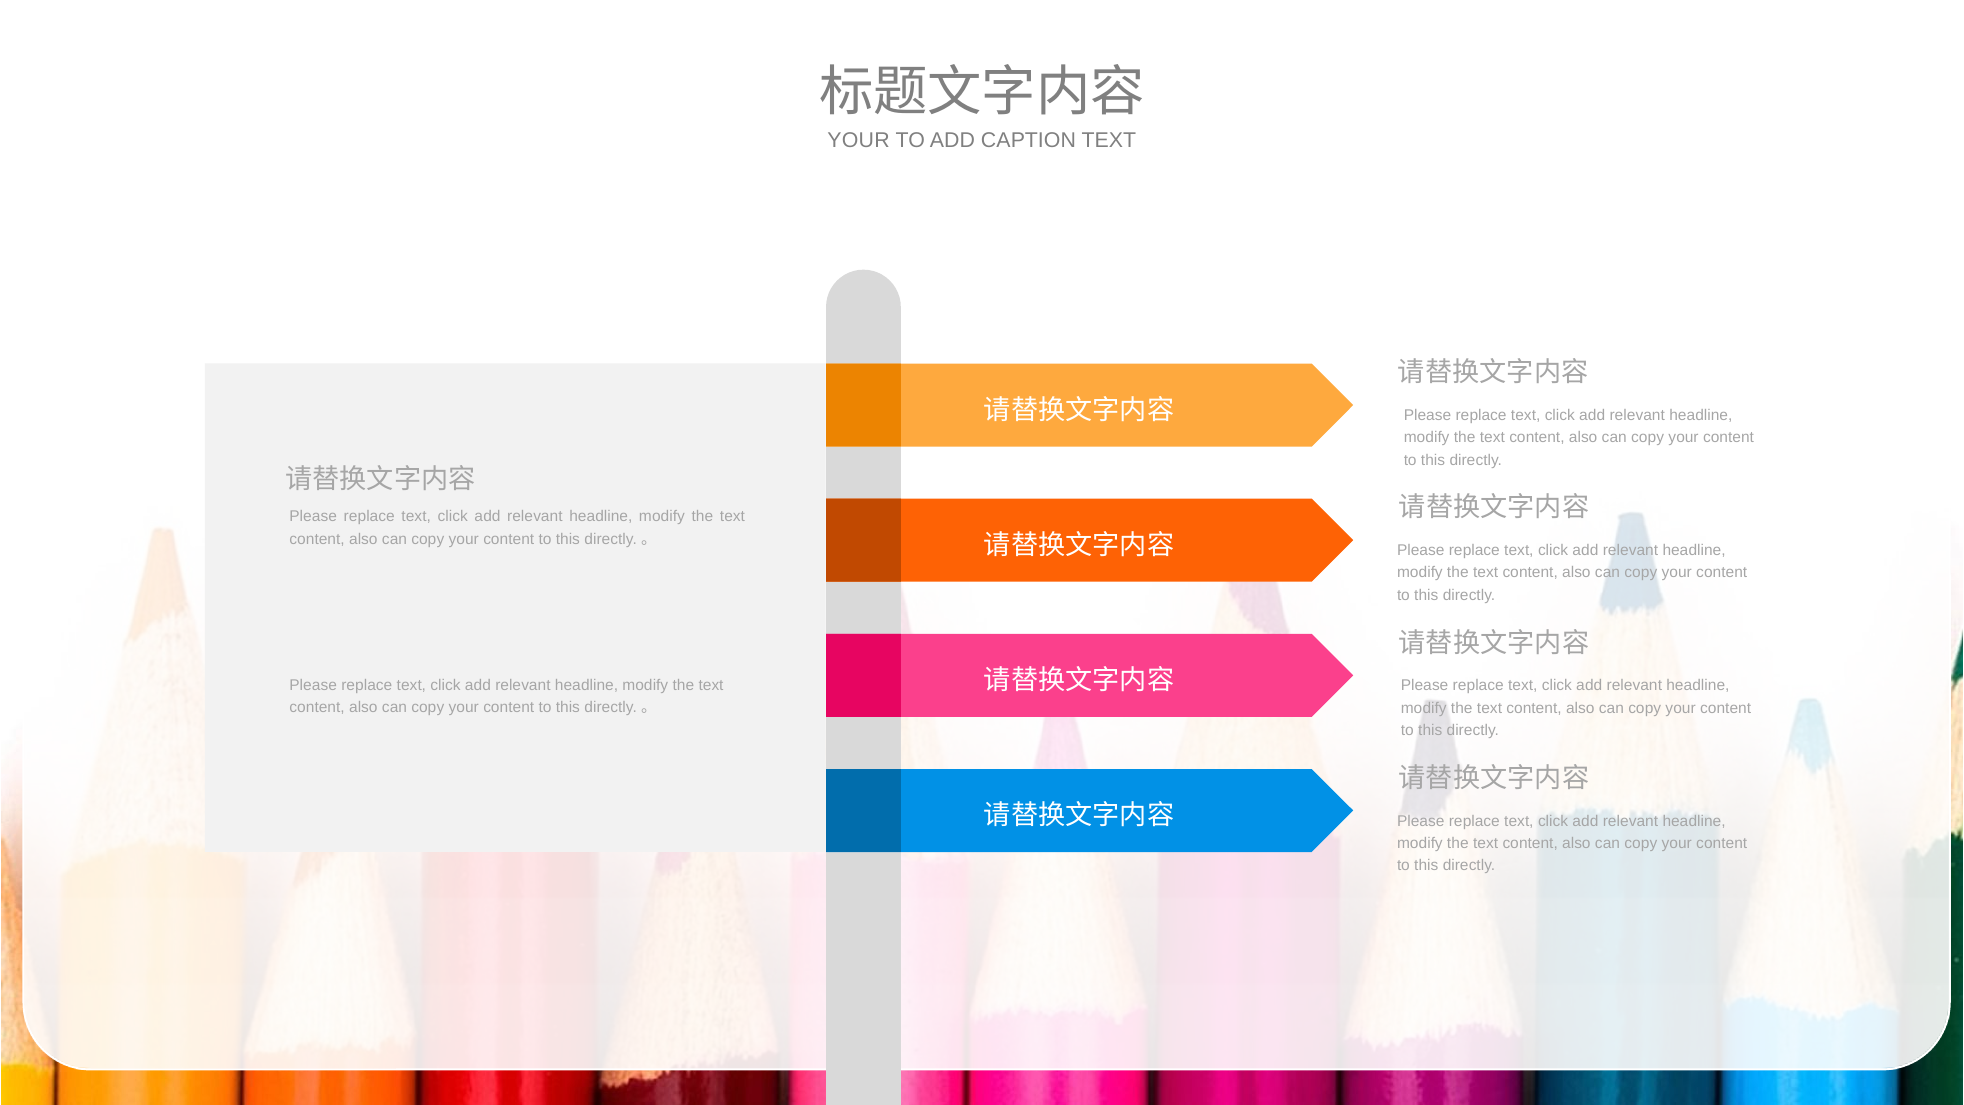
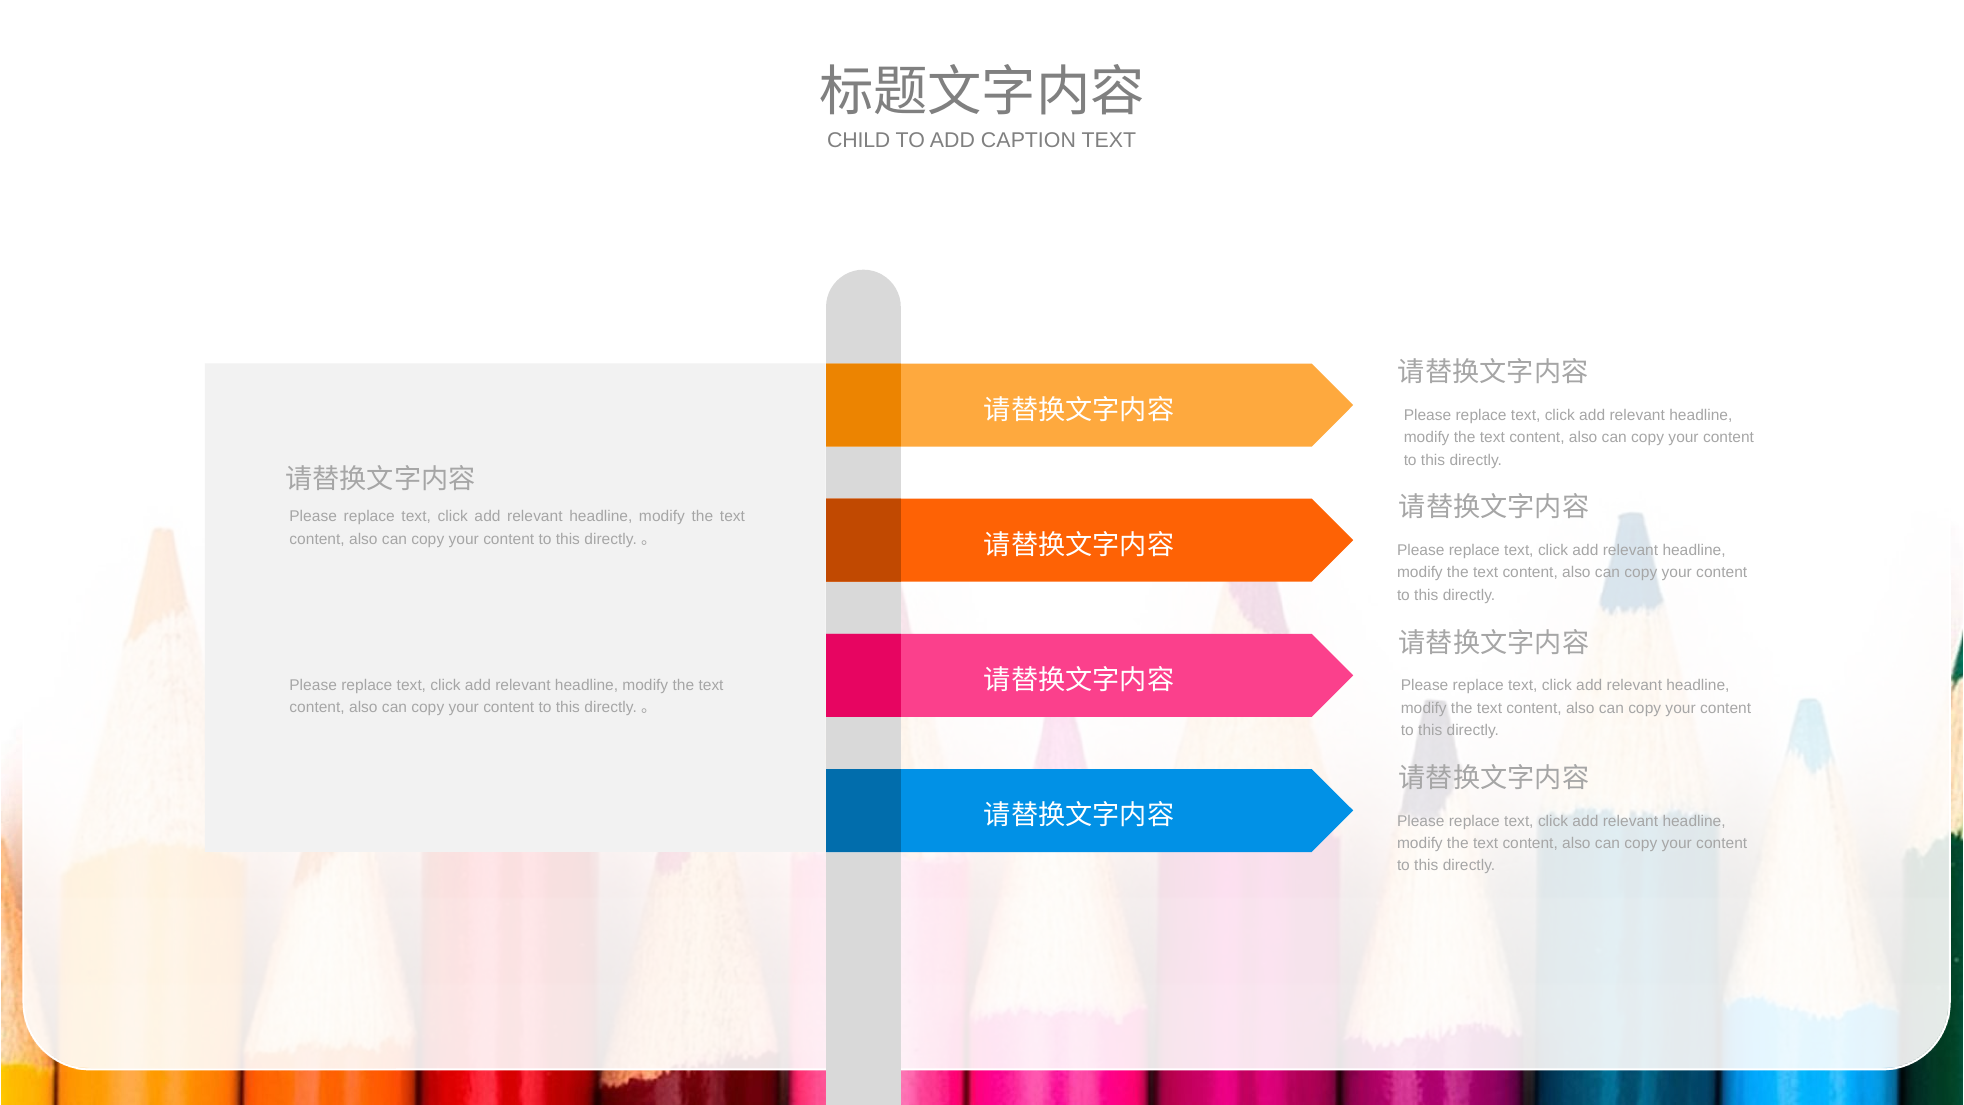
YOUR: YOUR -> CHILD (859, 140)
